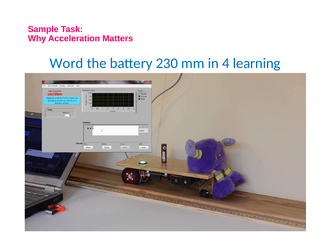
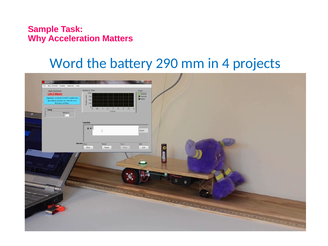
230: 230 -> 290 (167, 63)
learning: learning -> projects (257, 63)
